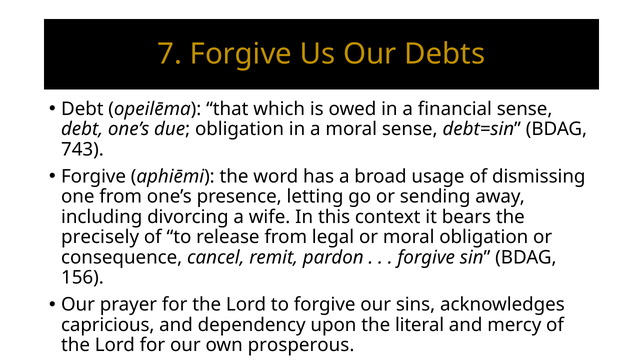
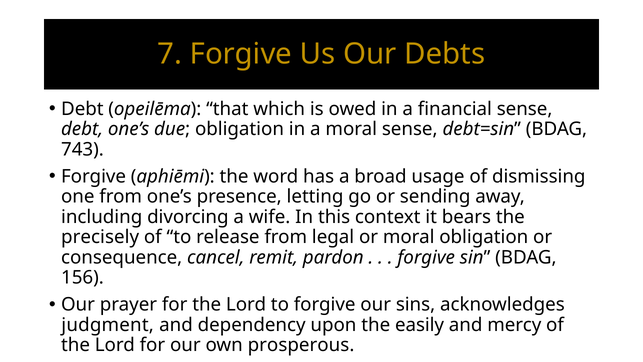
capricious: capricious -> judgment (108, 325)
literal: literal -> easily (420, 325)
